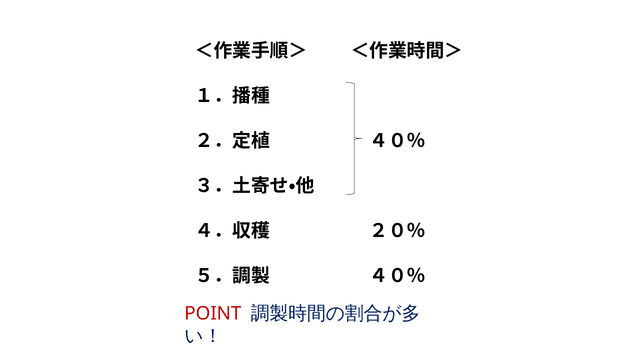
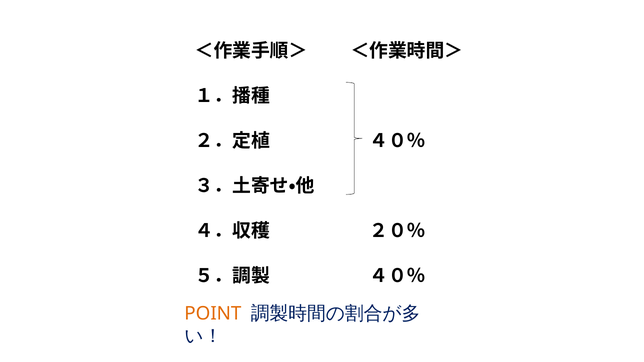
POINT colour: red -> orange (213, 314)
